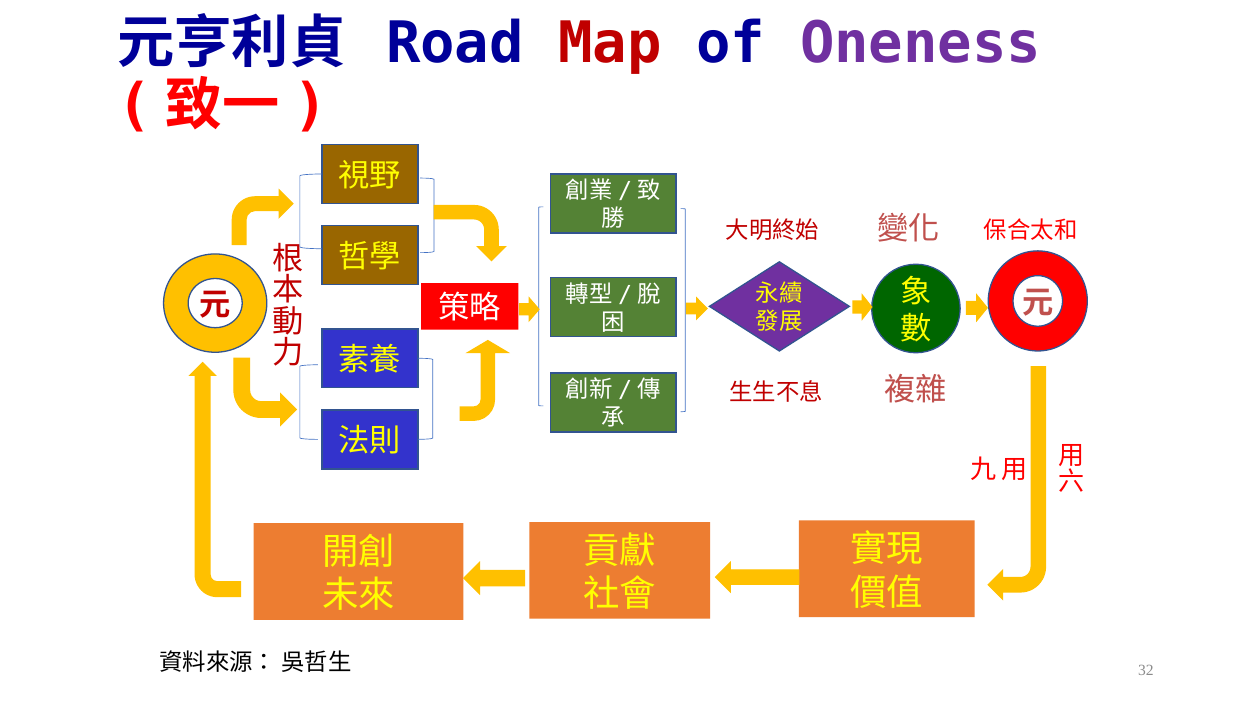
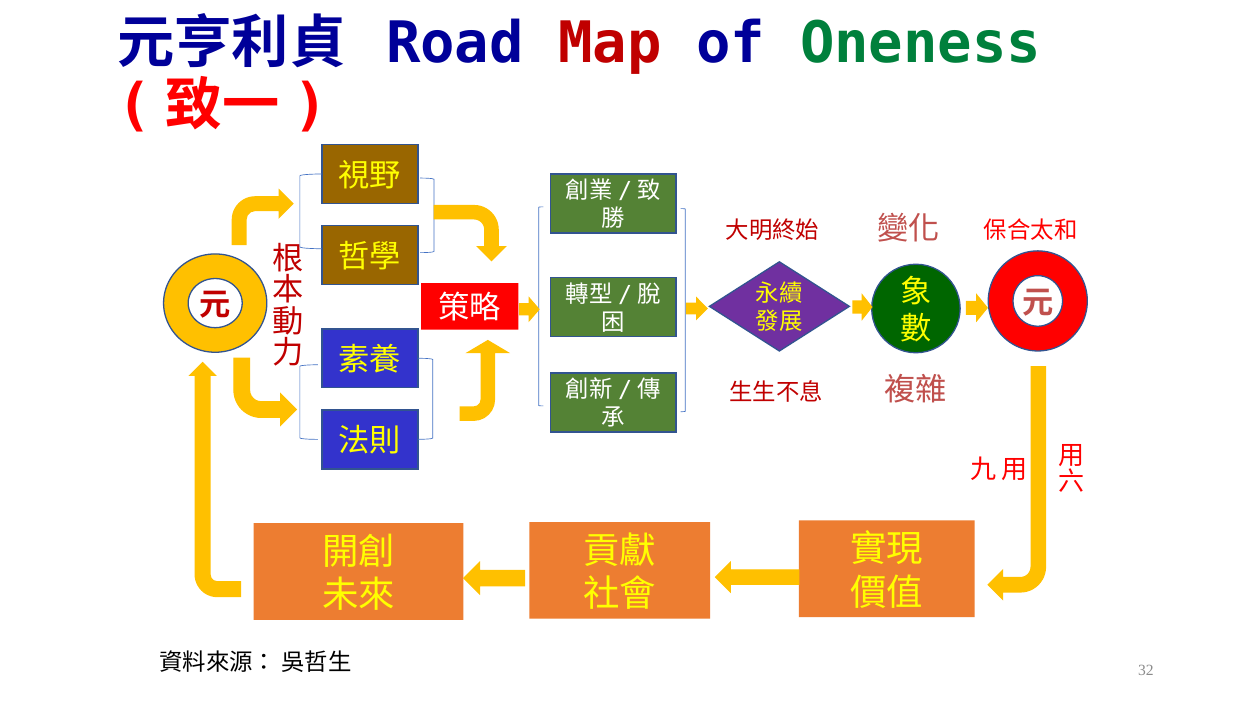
Oneness colour: purple -> green (921, 44)
